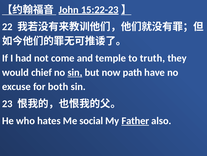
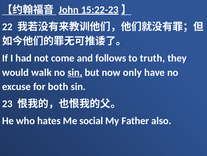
temple: temple -> follows (111, 58)
chief: chief -> walk (41, 72)
path: path -> only (132, 72)
Father underline: present -> none (135, 120)
